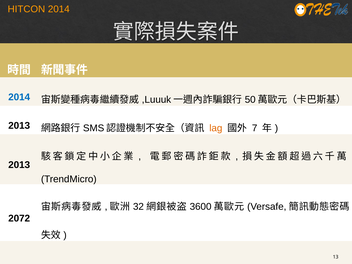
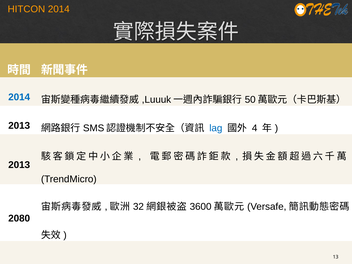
lag colour: orange -> blue (216, 128)
7: 7 -> 4 (255, 128)
2072: 2072 -> 2080 (19, 218)
